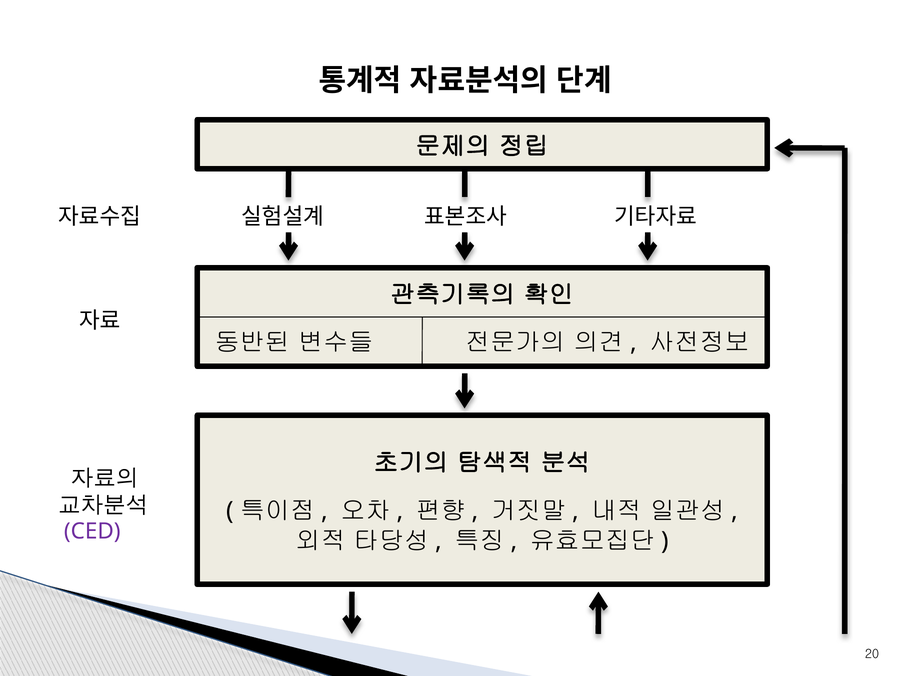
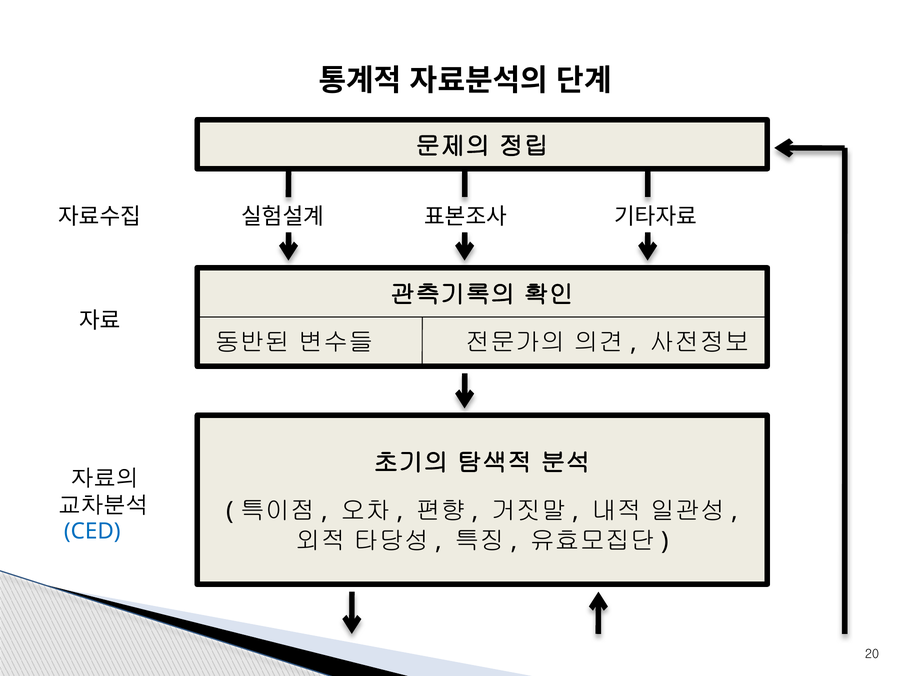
CED colour: purple -> blue (92, 531)
